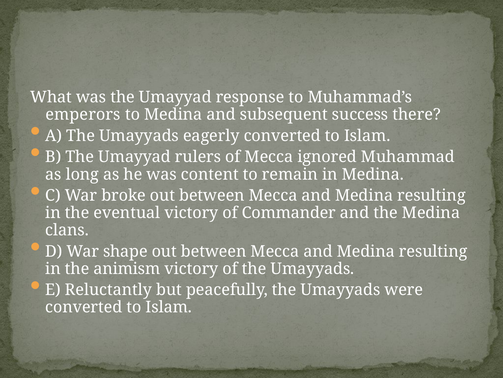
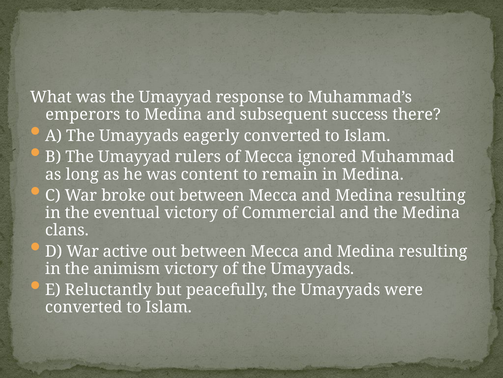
Commander: Commander -> Commercial (289, 212)
shape: shape -> active (125, 251)
